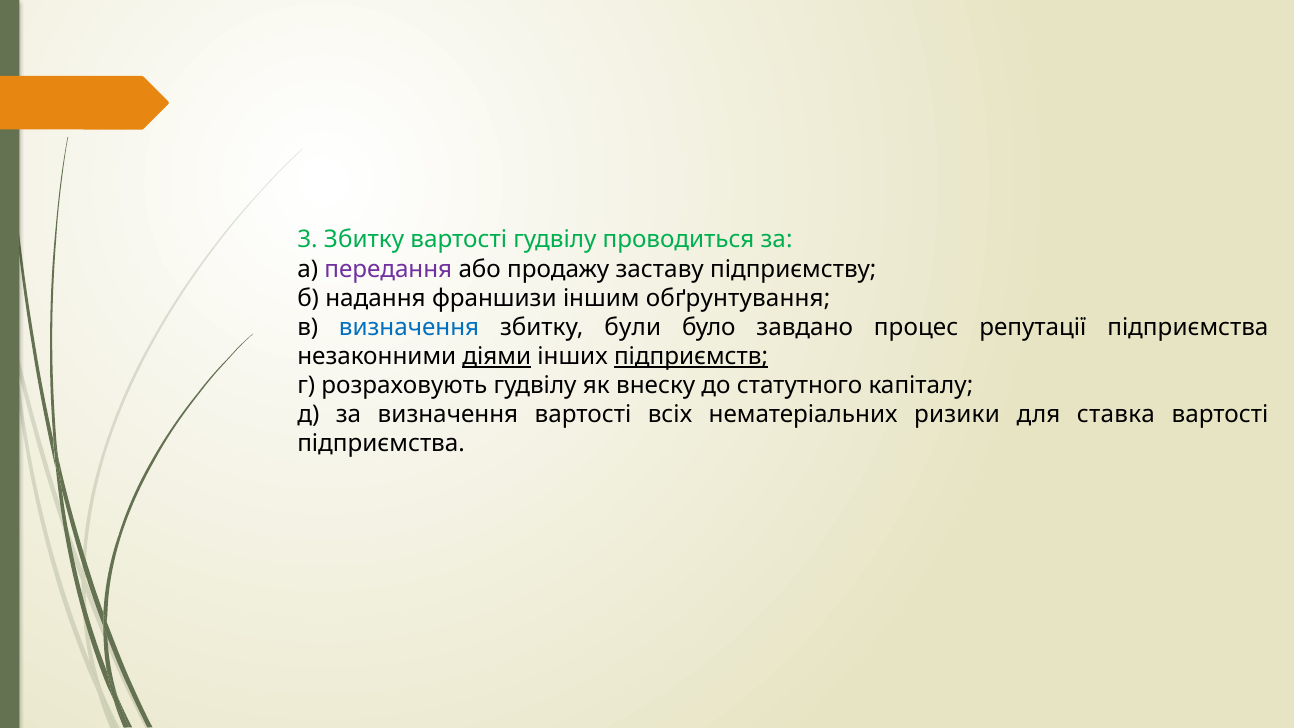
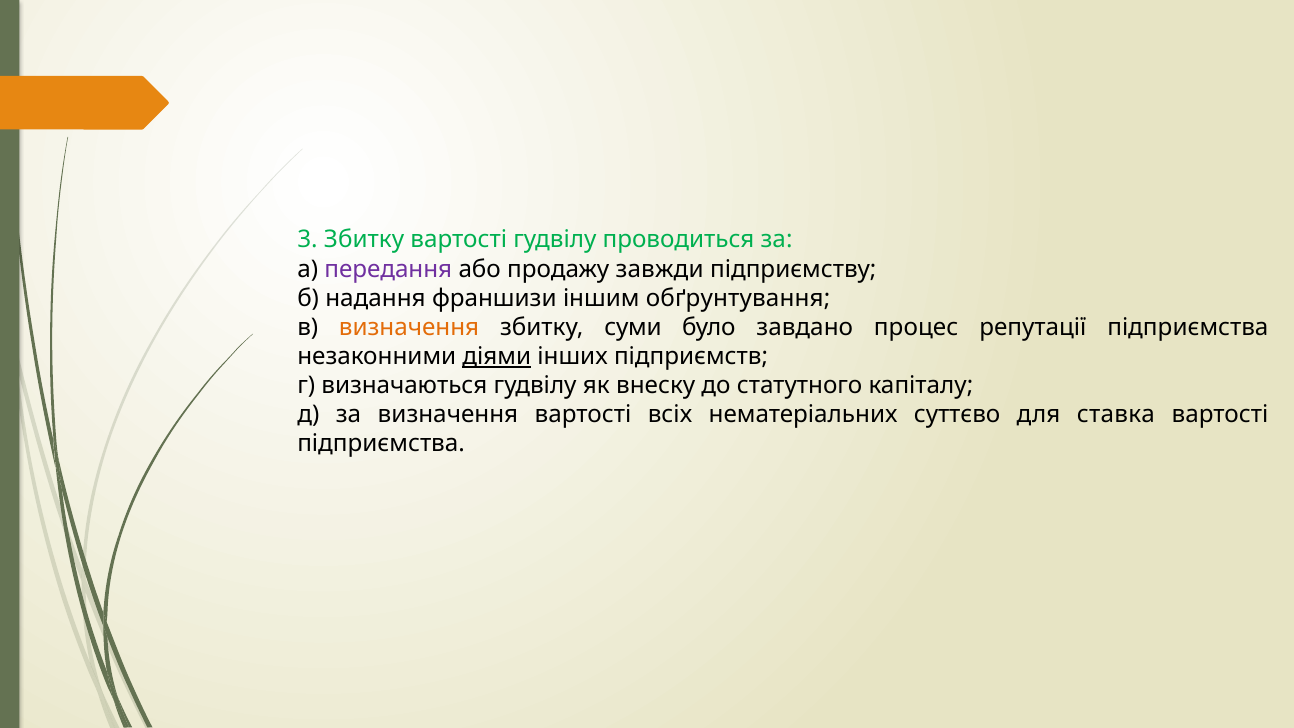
заставу: заставу -> завжди (660, 269)
визначення colour: blue -> orange (409, 327)
були: були -> суми (633, 327)
підприємств underline: present -> none (691, 356)
розраховують: розраховують -> визначаються (404, 385)
ризики: ризики -> суттєво (957, 415)
